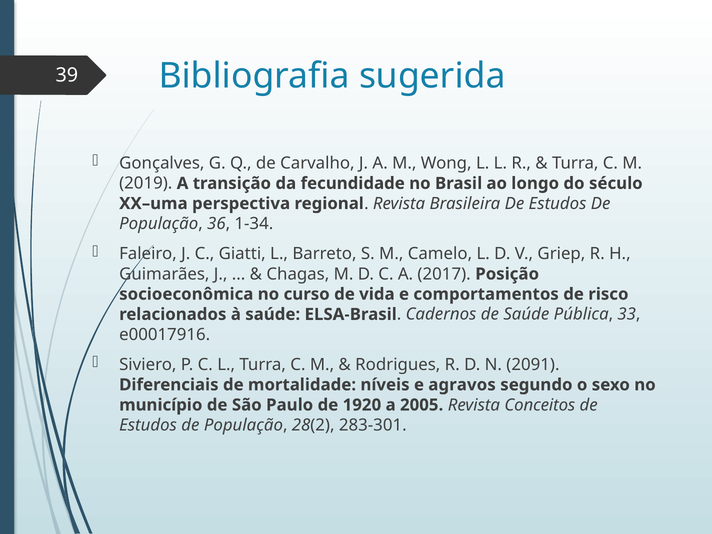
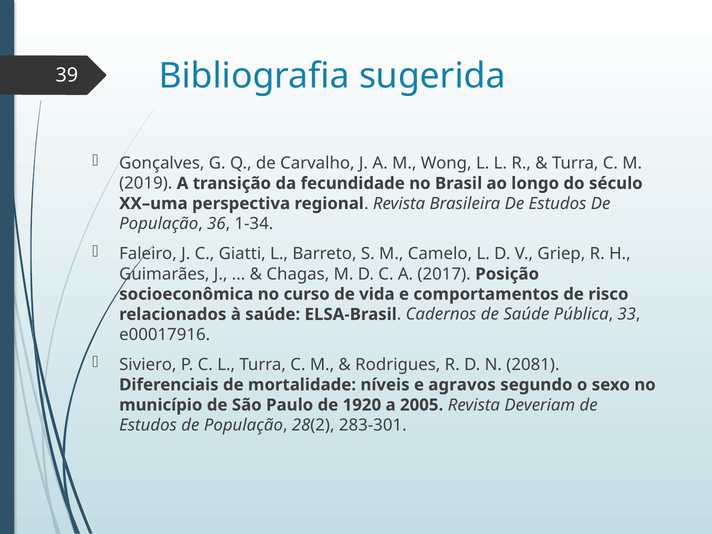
2091: 2091 -> 2081 (533, 365)
Conceitos: Conceitos -> Deveriam (540, 405)
